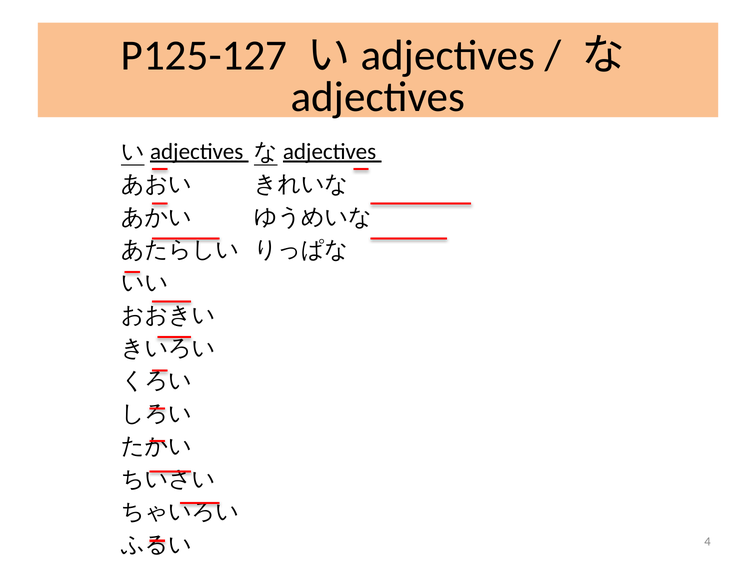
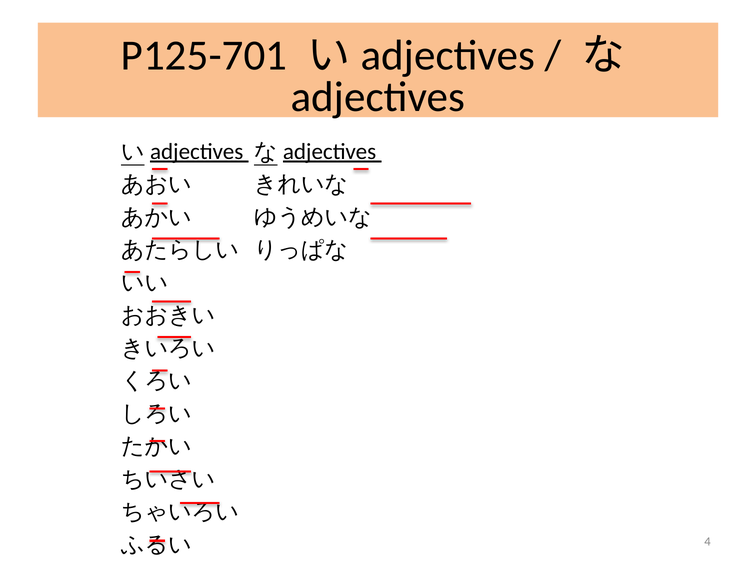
P125-127: P125-127 -> P125-701 (204, 56)
